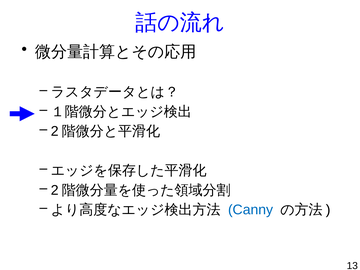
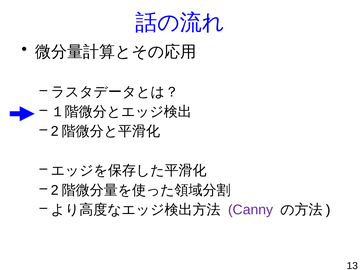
Canny colour: blue -> purple (251, 210)
